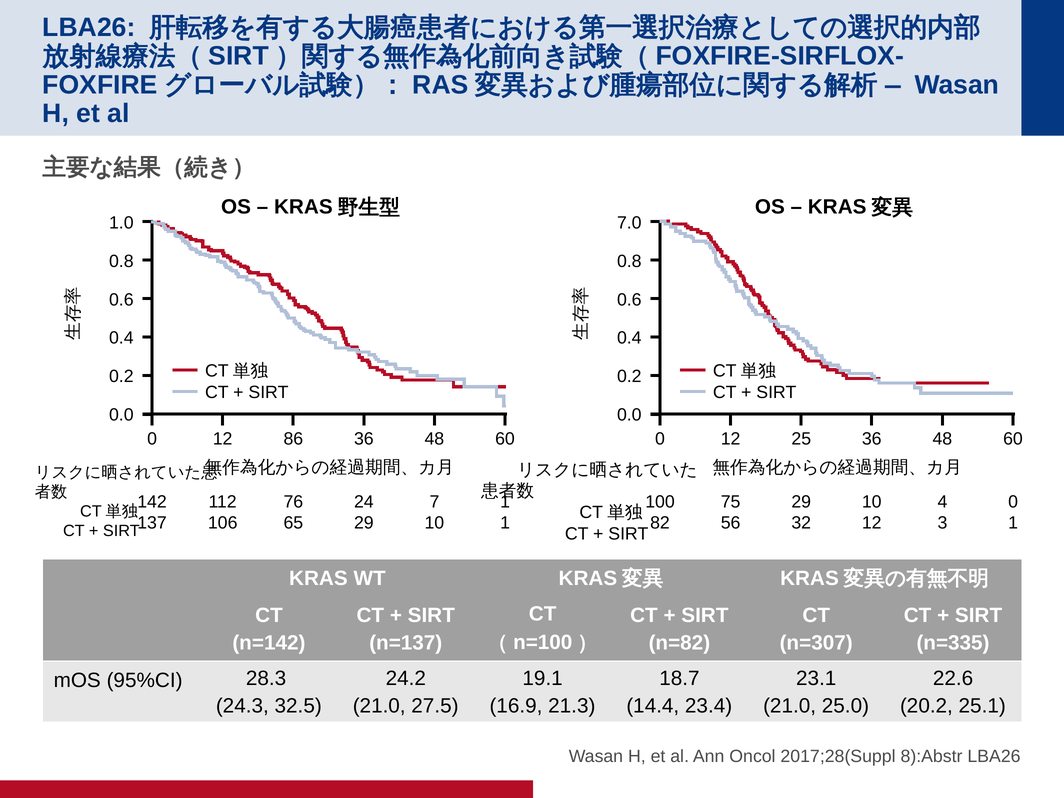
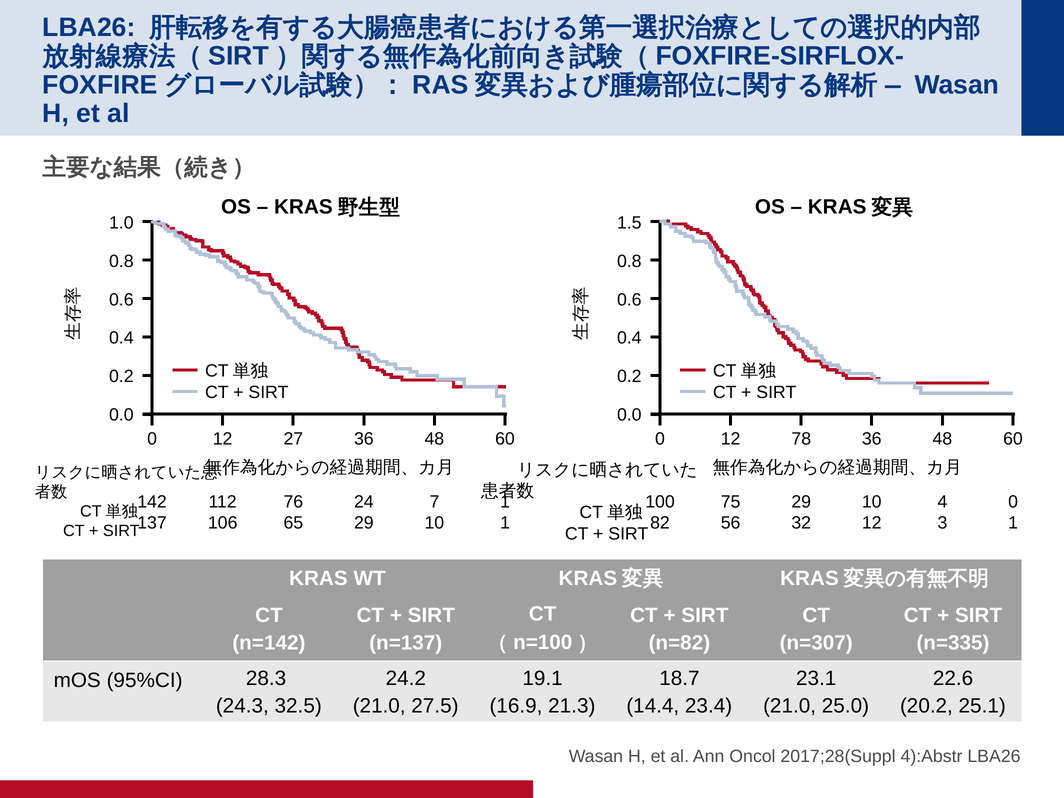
7.0: 7.0 -> 1.5 (629, 223)
86: 86 -> 27 (293, 439)
25: 25 -> 78 (801, 439)
8):Abstr: 8):Abstr -> 4):Abstr (932, 757)
